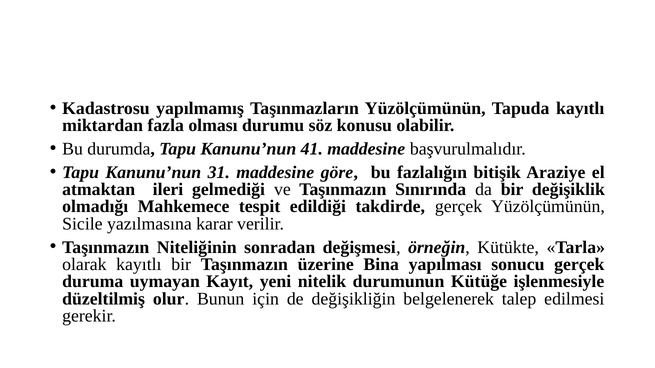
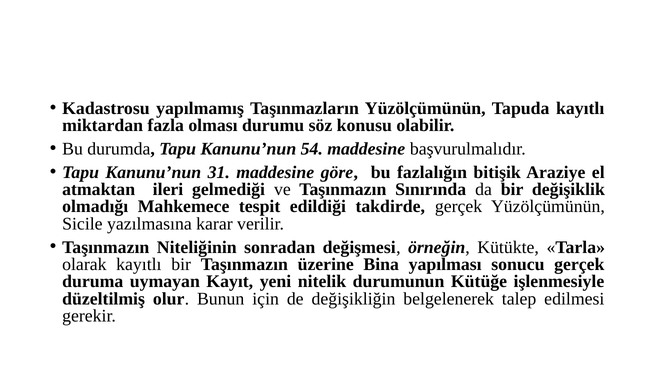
41: 41 -> 54 (312, 149)
